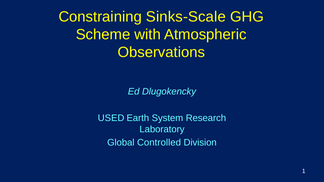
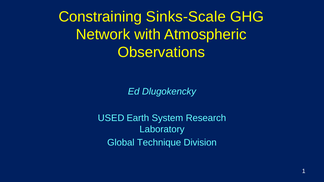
Scheme: Scheme -> Network (103, 35)
Controlled: Controlled -> Technique (159, 143)
